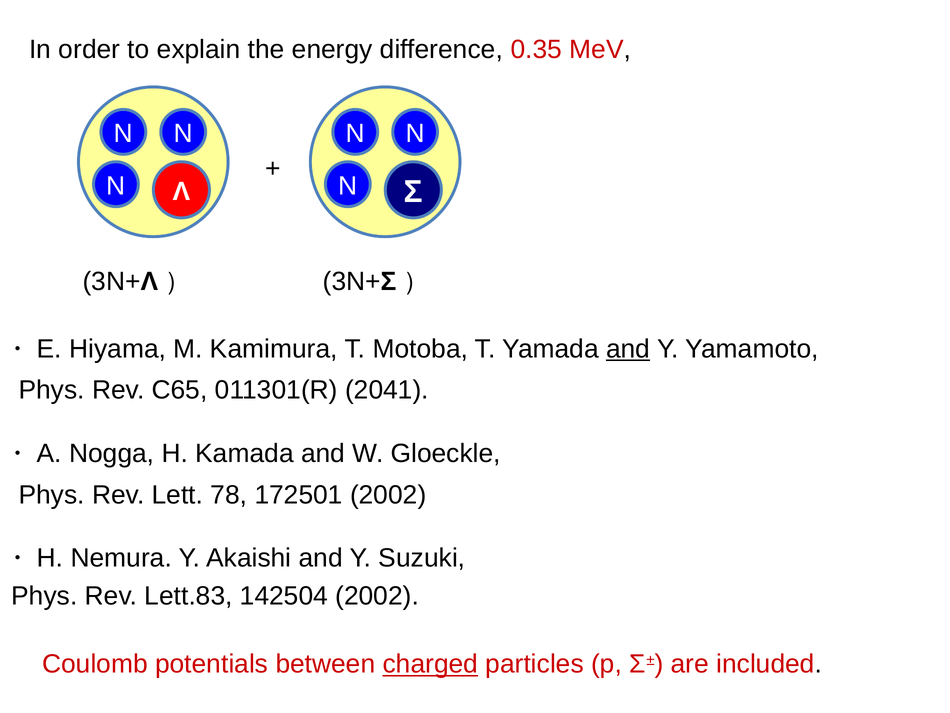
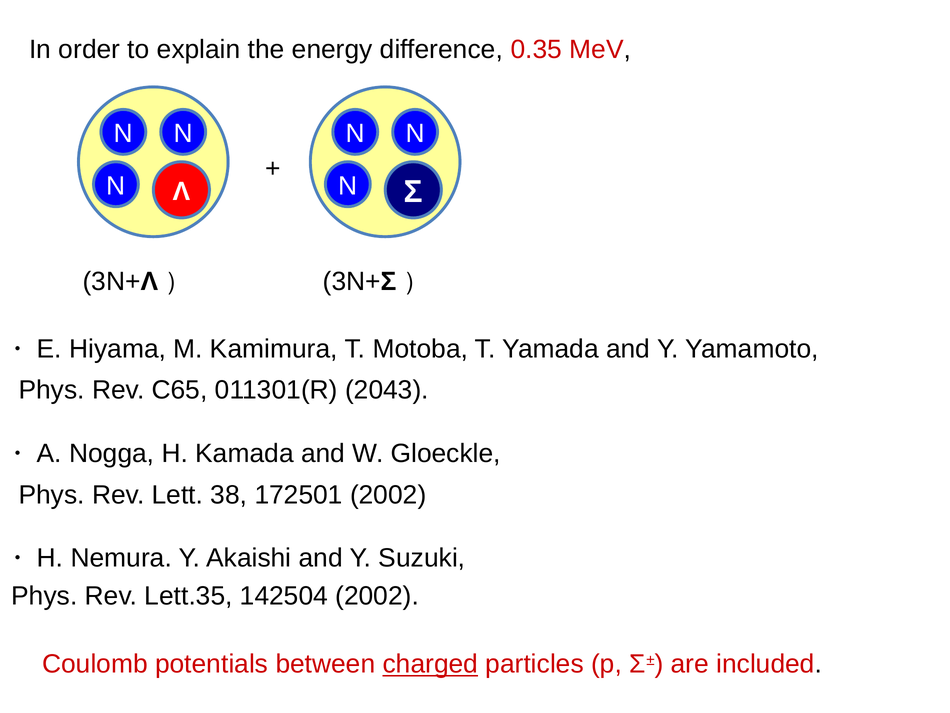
and underline: present -> none (628, 349)
2041: 2041 -> 2043 (387, 390)
78: 78 -> 38 (229, 494)
Lett.83: Lett.83 -> Lett.35 (189, 596)
